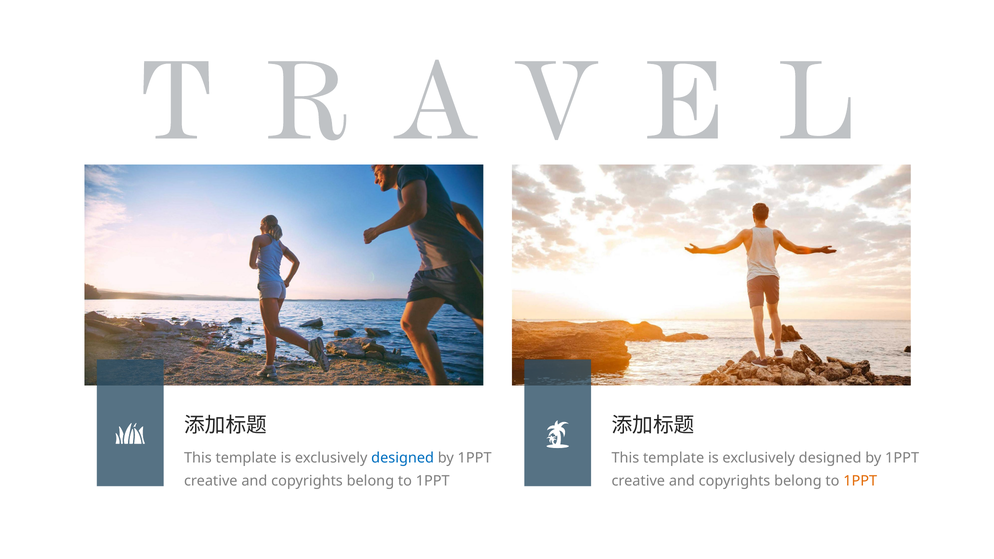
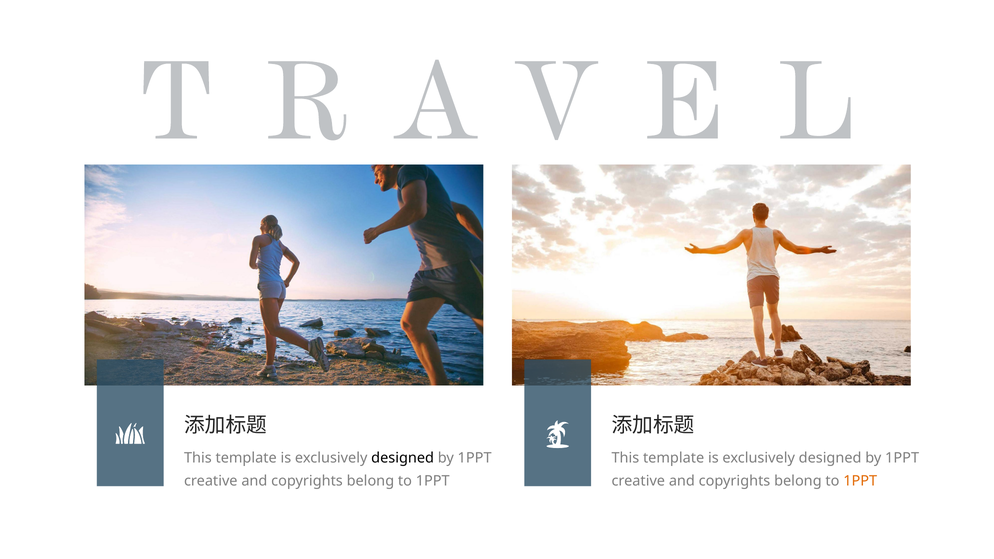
designed colour: blue -> black (403, 458)
